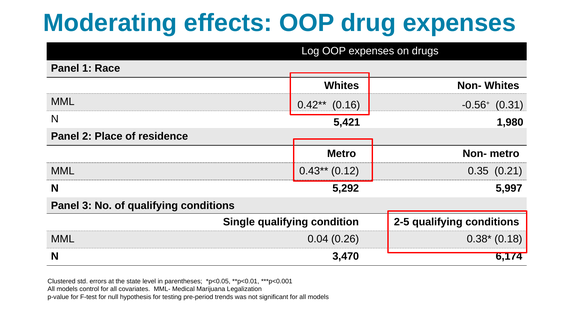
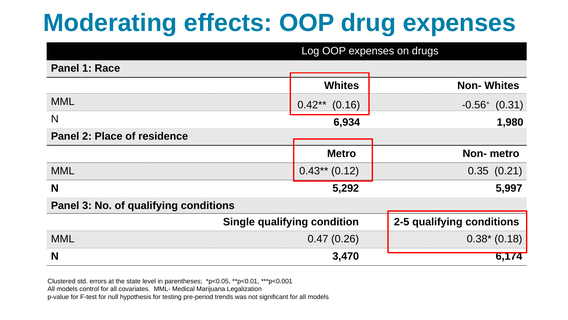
5,421: 5,421 -> 6,934 (347, 122)
0.04: 0.04 -> 0.47 (318, 239)
